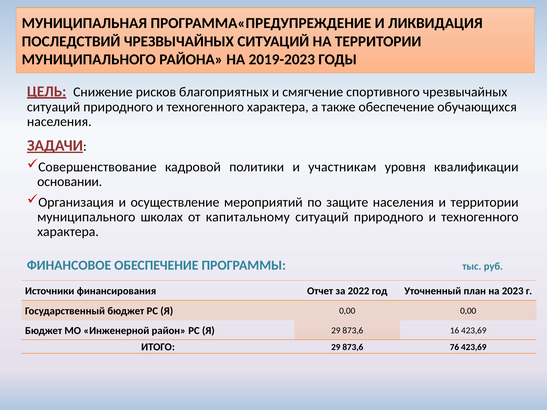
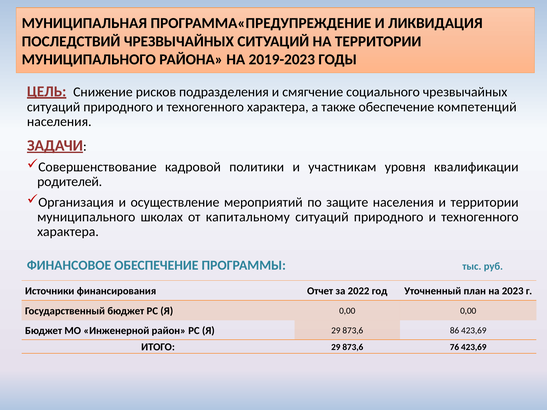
благоприятных: благоприятных -> подразделения (224, 92)
спортивного: спортивного -> социального (383, 92)
обучающихся: обучающихся -> компетенций (477, 107)
основании: основании -> родителей (70, 182)
16: 16 -> 86 (455, 331)
